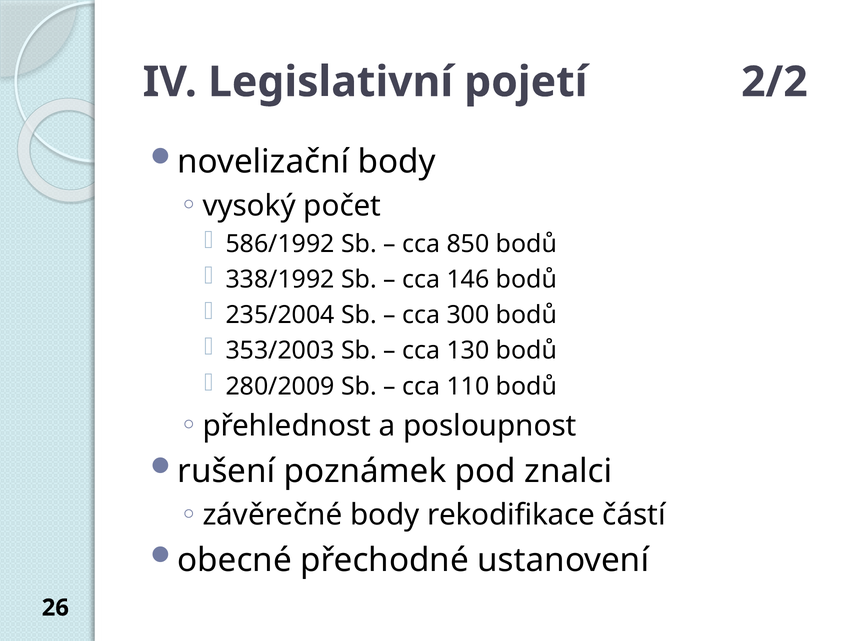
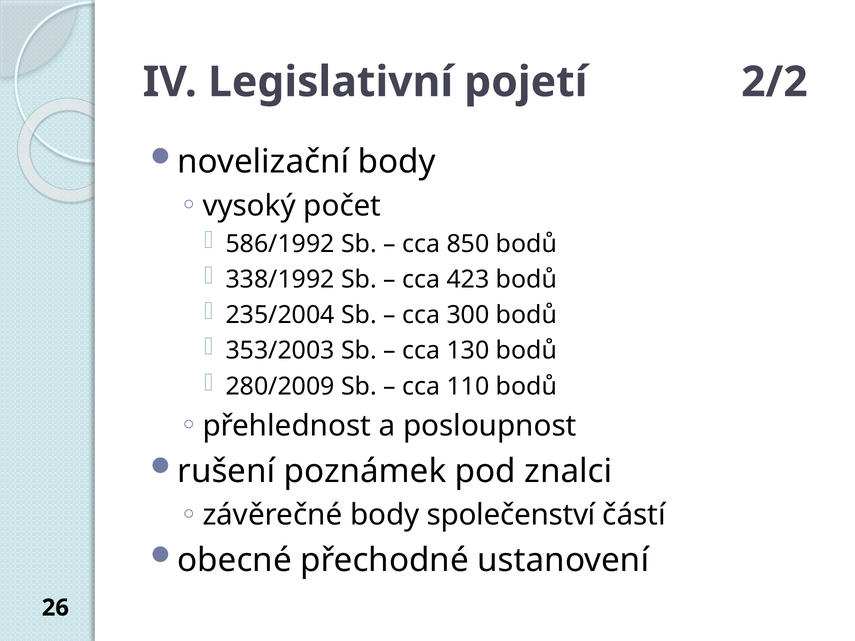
146: 146 -> 423 (468, 280)
rekodifikace: rekodifikace -> společenství (511, 515)
